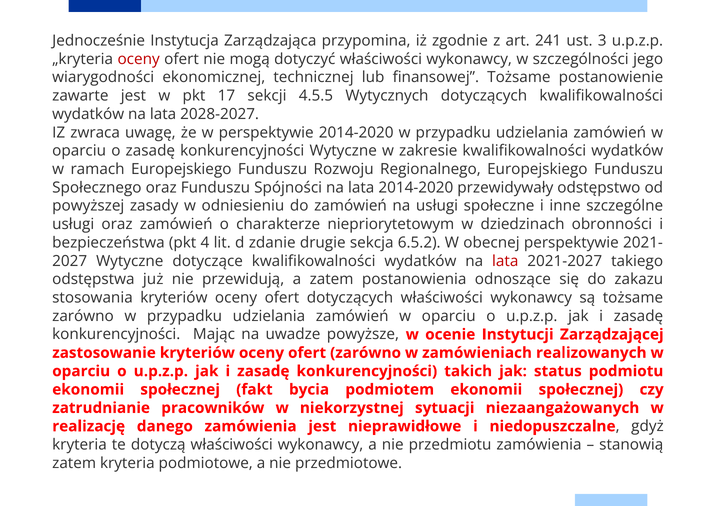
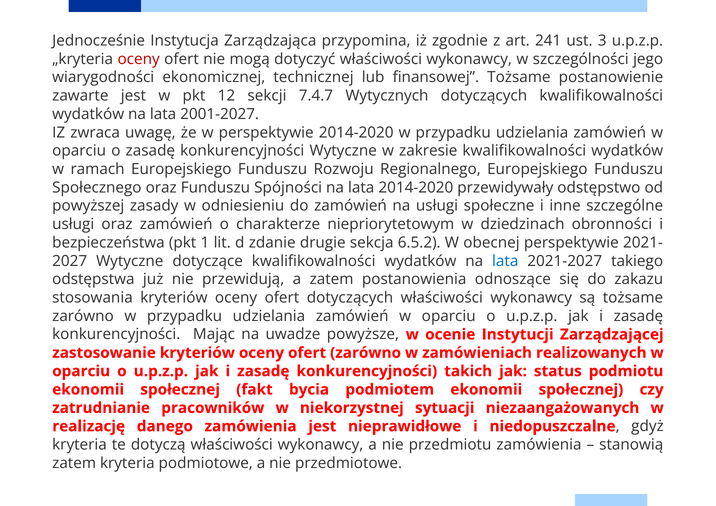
17: 17 -> 12 (226, 96)
4.5.5: 4.5.5 -> 7.4.7 (316, 96)
2028-2027: 2028-2027 -> 2001-2027 (220, 114)
4: 4 -> 1 (205, 243)
lata colour: red -> blue (505, 261)
